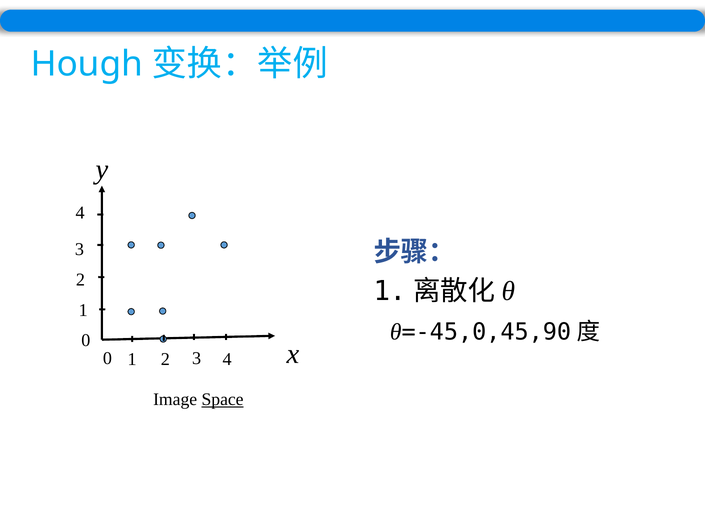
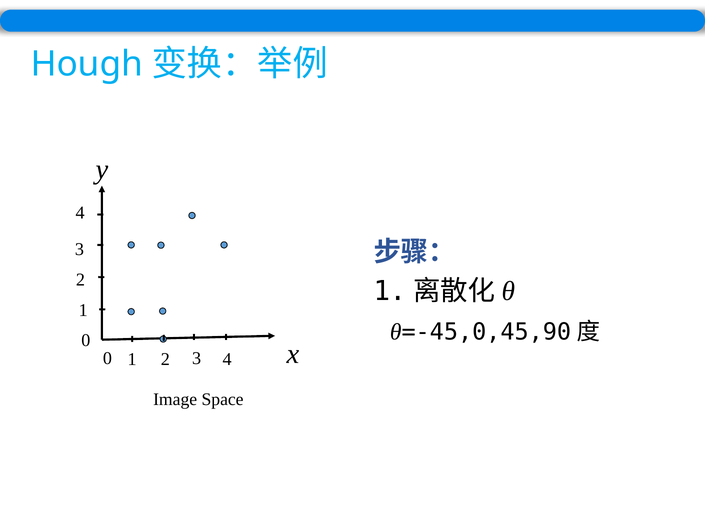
Space underline: present -> none (223, 399)
